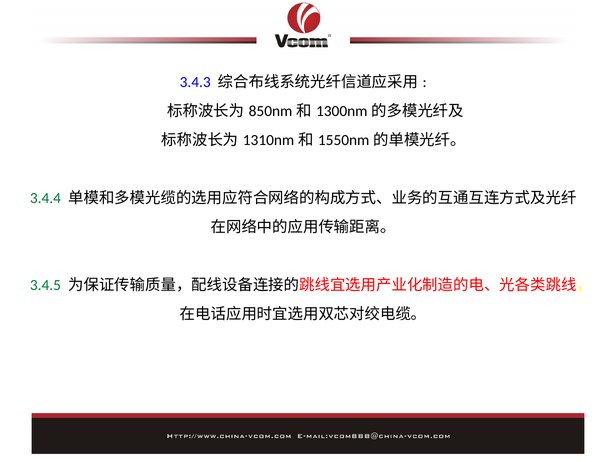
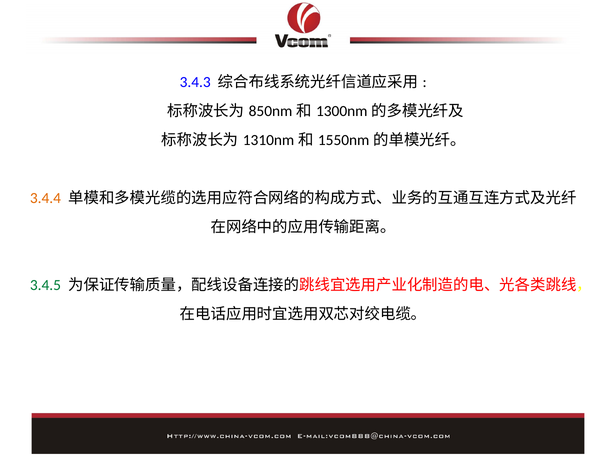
3.4.4 colour: green -> orange (45, 198)
